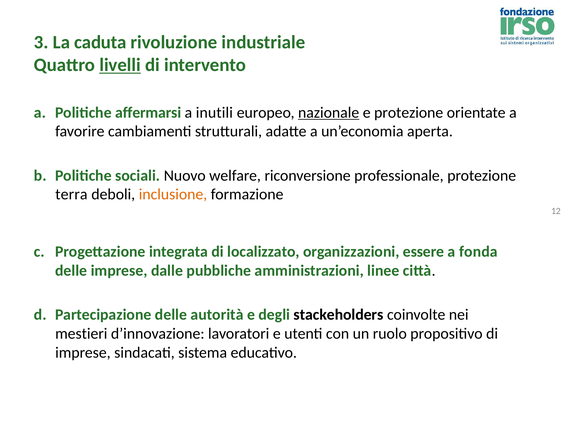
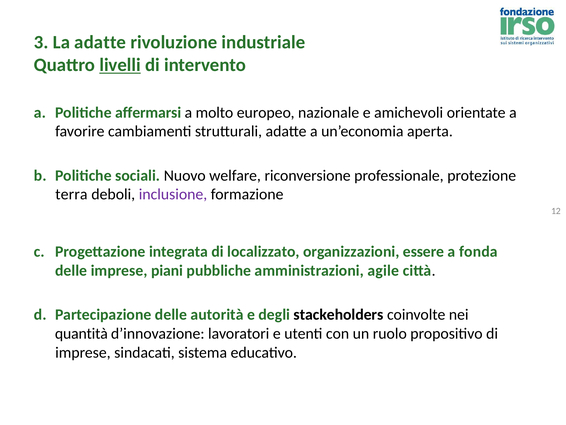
La caduta: caduta -> adatte (100, 42)
inutili: inutili -> molto (214, 112)
nazionale underline: present -> none (329, 112)
e protezione: protezione -> amichevoli (409, 112)
inclusione colour: orange -> purple (173, 194)
dalle: dalle -> piani (167, 270)
linee: linee -> agile (383, 270)
mestieri: mestieri -> quantità (81, 333)
